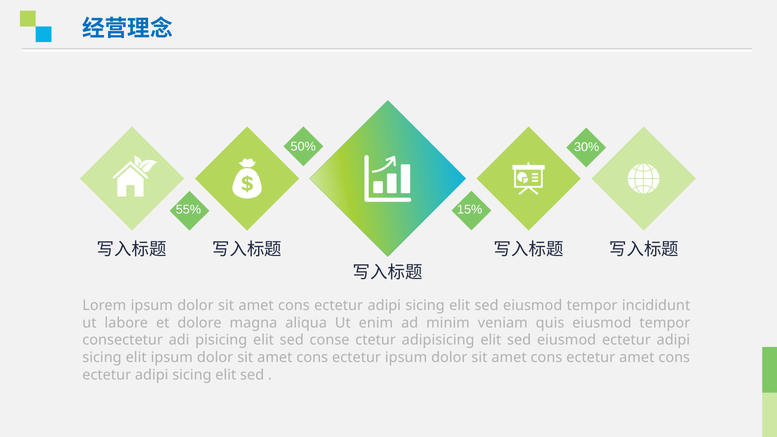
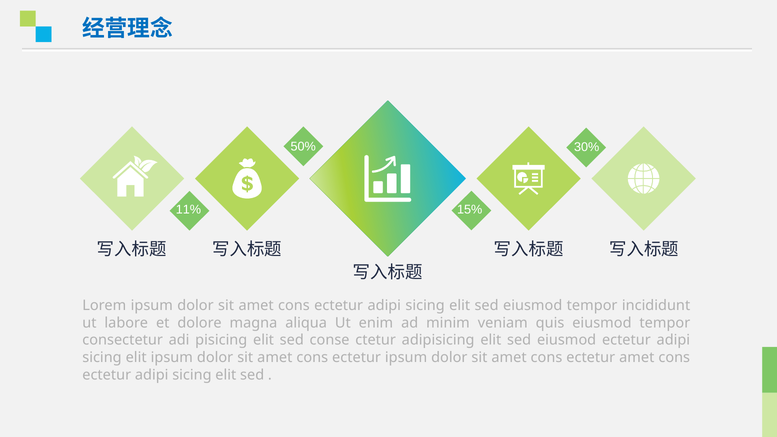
55%: 55% -> 11% (188, 210)
